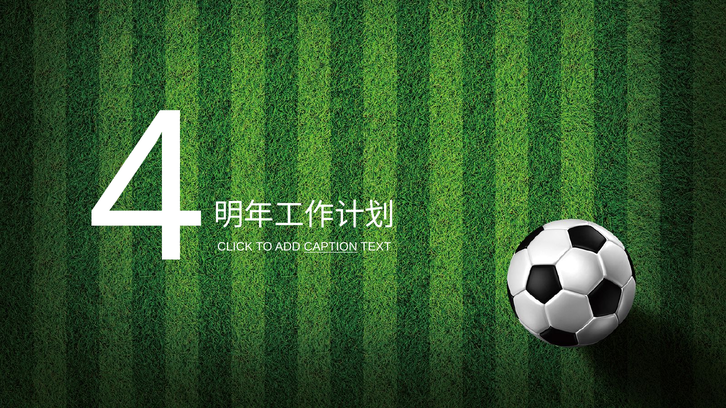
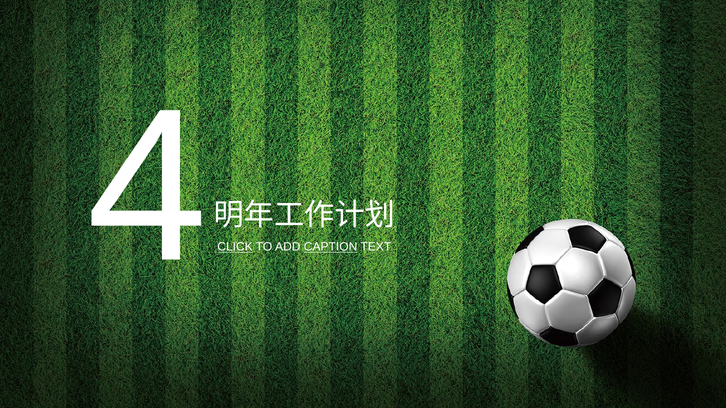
CLICK underline: none -> present (235, 247)
